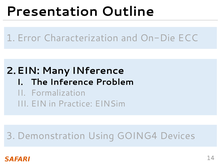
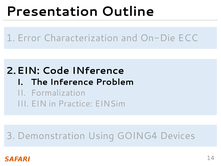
Many: Many -> Code (56, 71)
